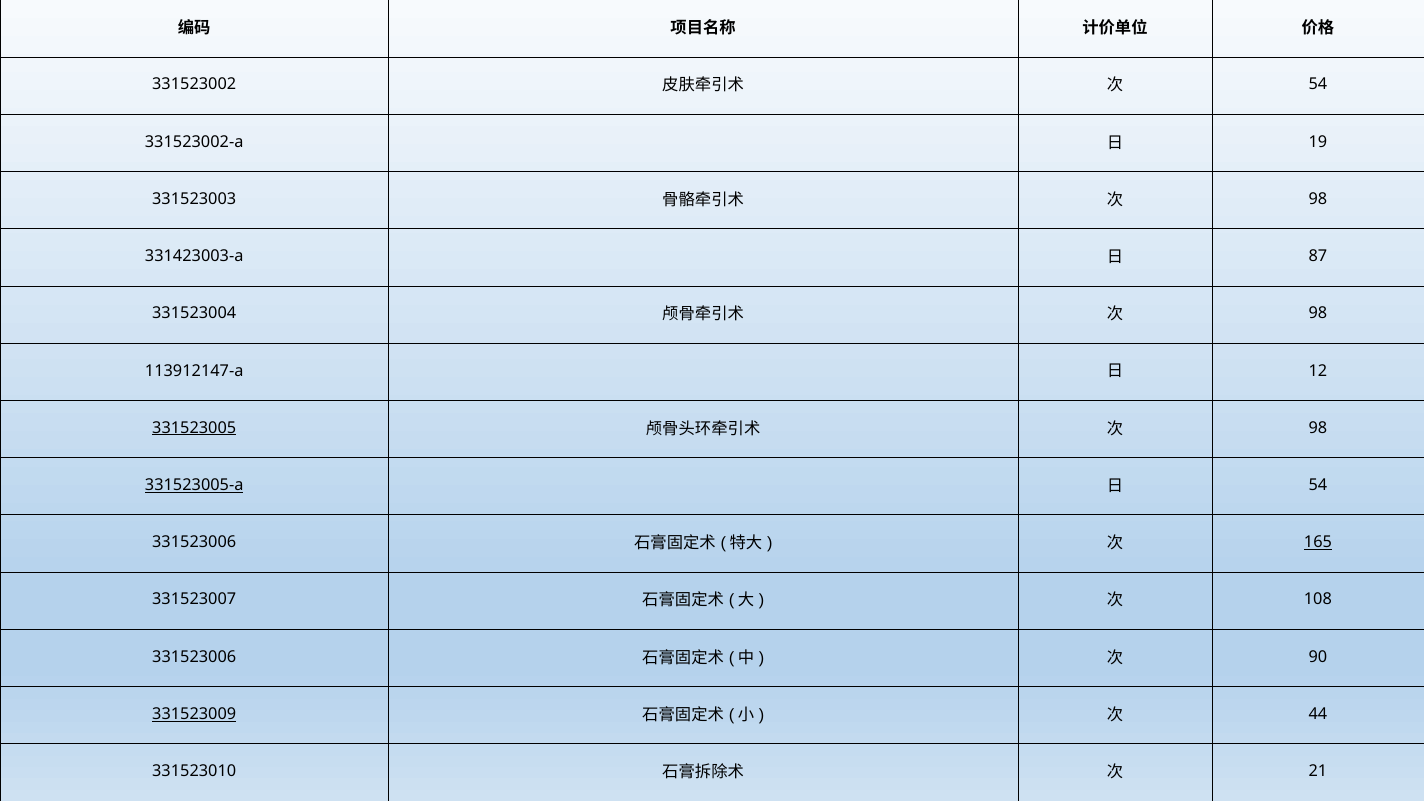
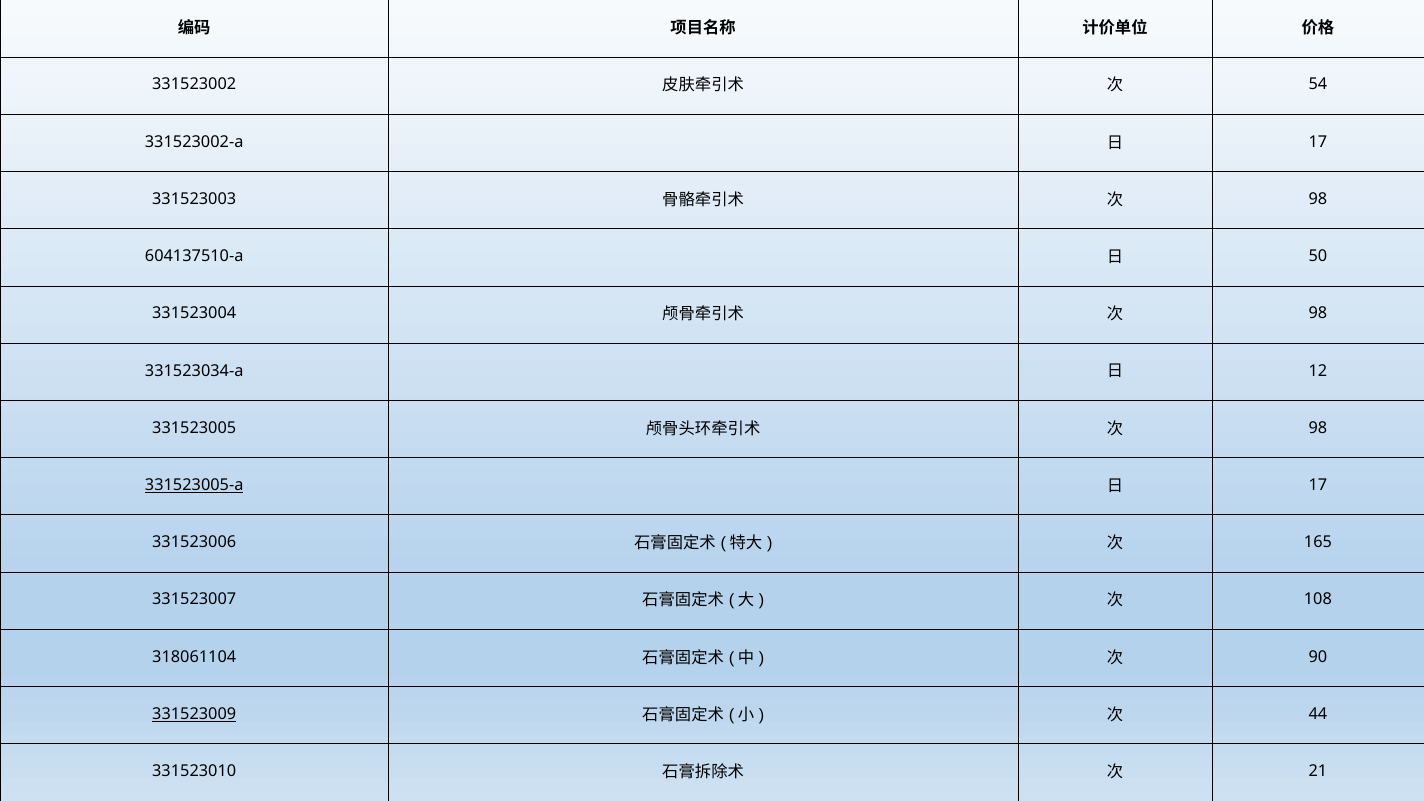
19: 19 -> 17 (1318, 142)
331423003-a: 331423003-a -> 604137510-a (194, 256)
87: 87 -> 50 (1318, 256)
113912147-a: 113912147-a -> 331523034-a (194, 371)
331523005 underline: present -> none (194, 428)
54: 54 -> 17 (1318, 485)
165 underline: present -> none (1318, 542)
331523006: 331523006 -> 318061104 (194, 657)
